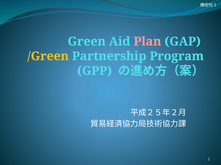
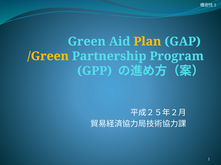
Plan colour: pink -> yellow (147, 42)
